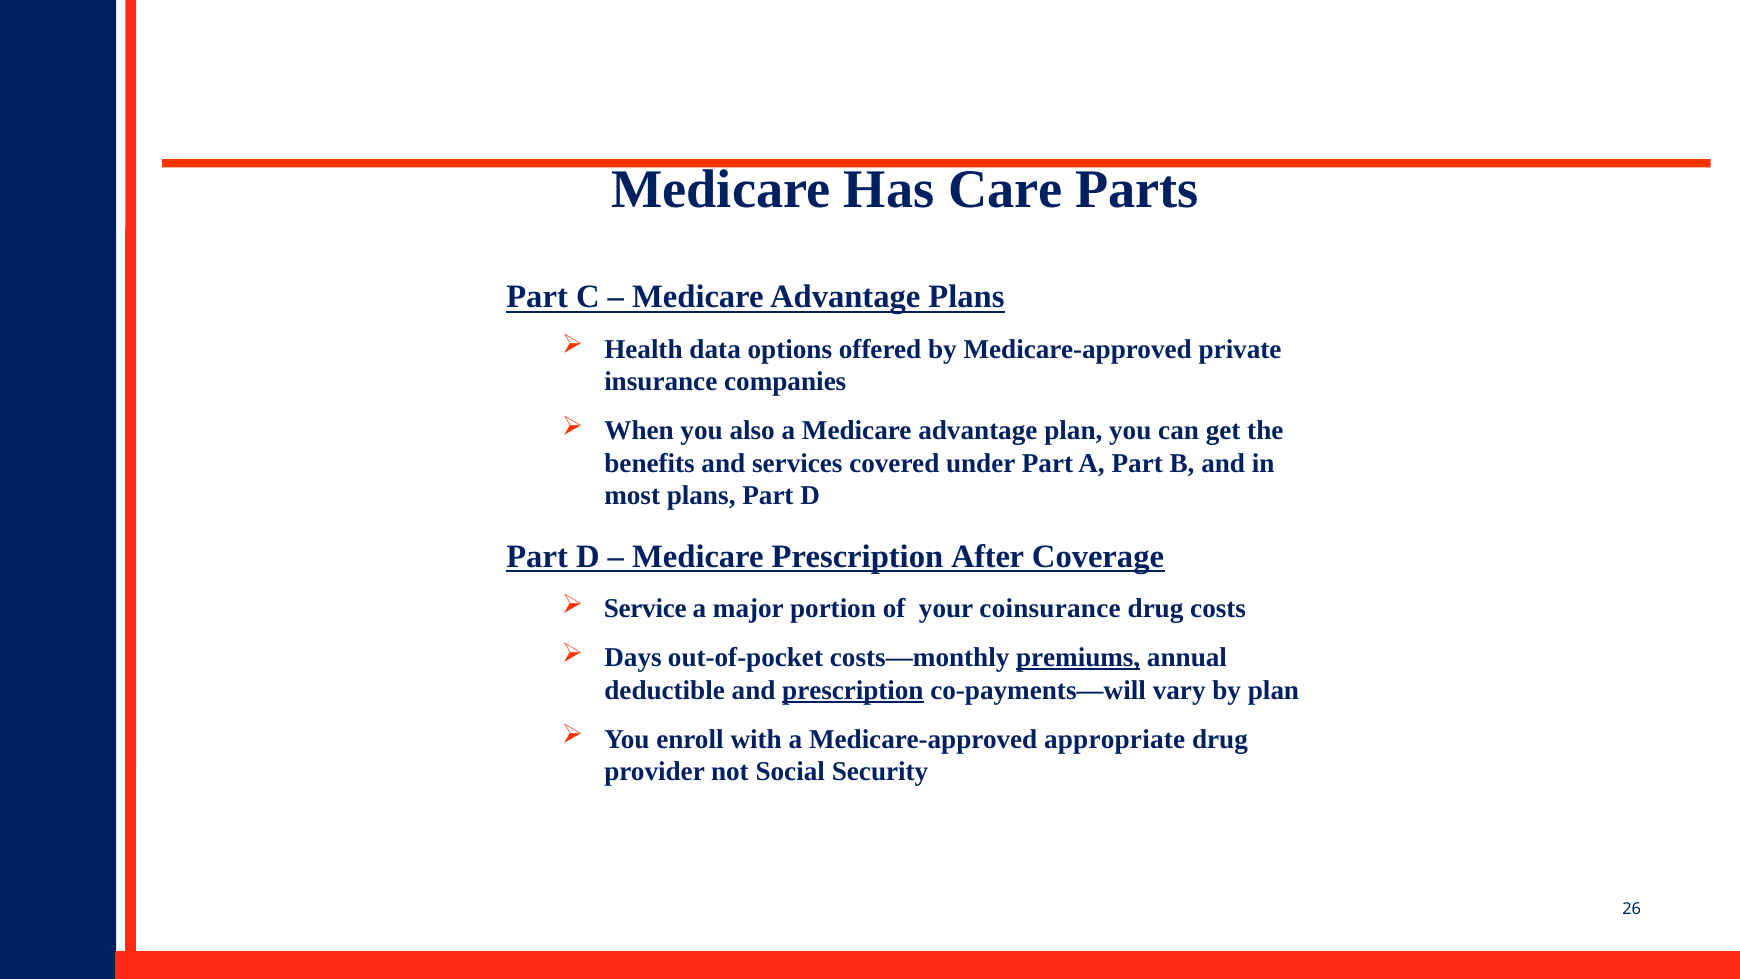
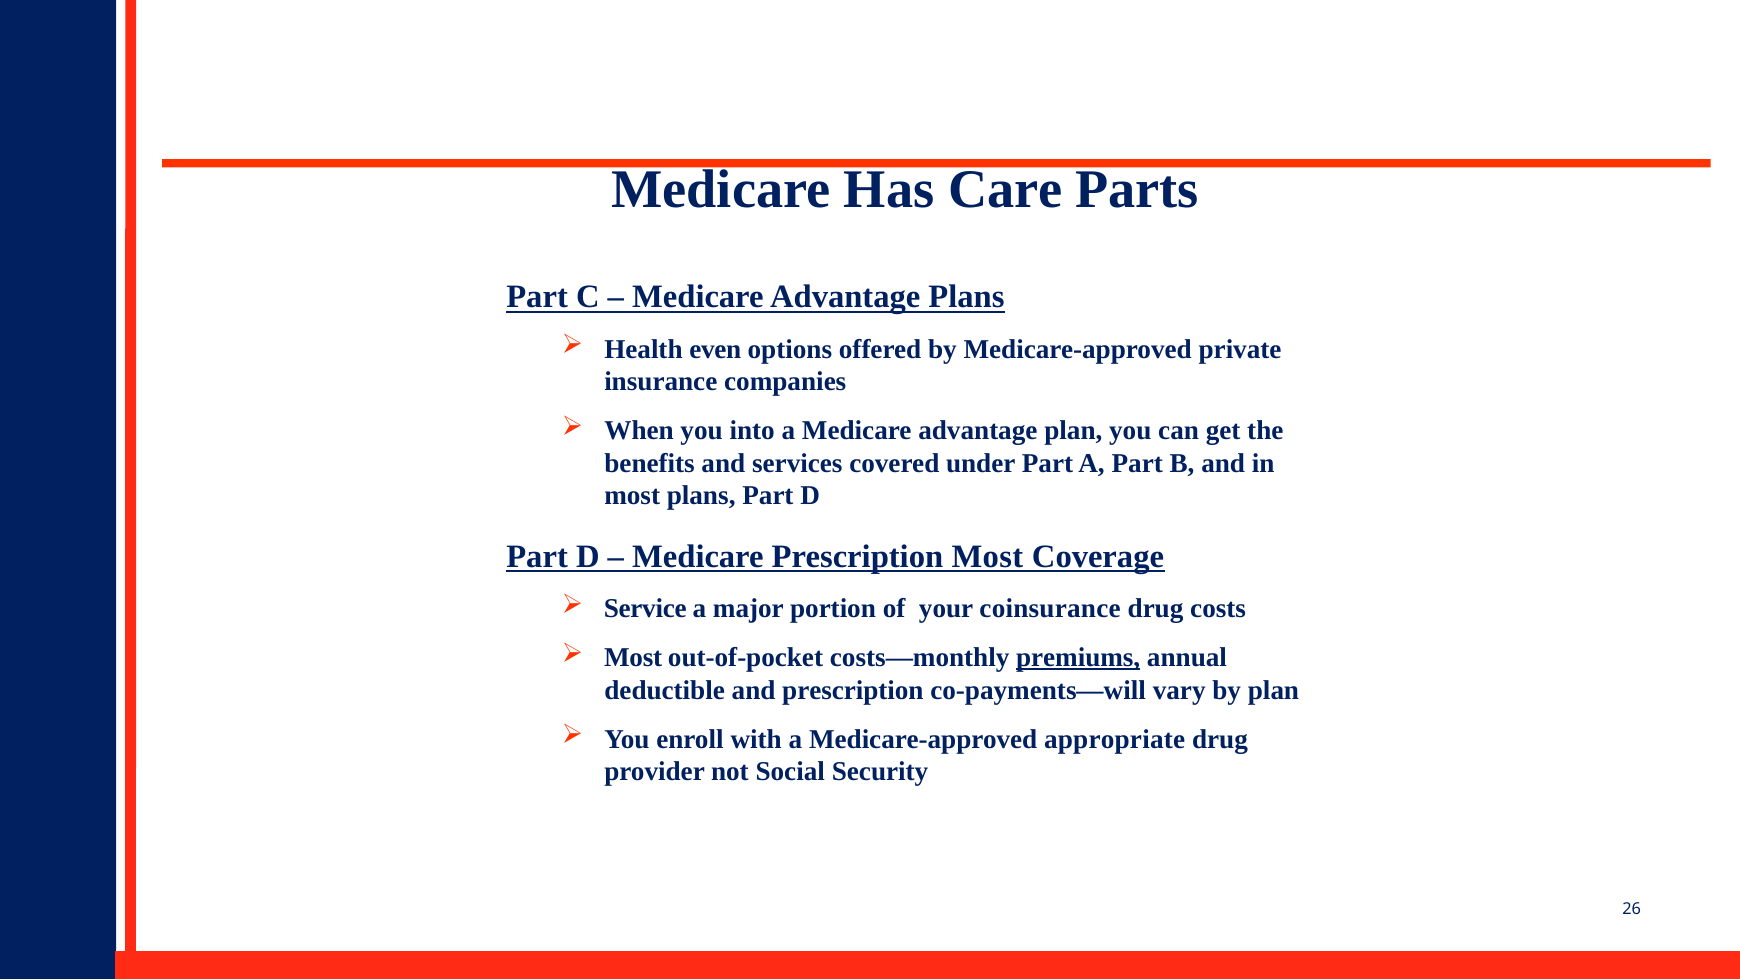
data: data -> even (715, 349)
also: also -> into (752, 431)
Prescription After: After -> Most (987, 557)
Days: Days -> Most (633, 657)
prescription underline: present -> none (853, 690)
